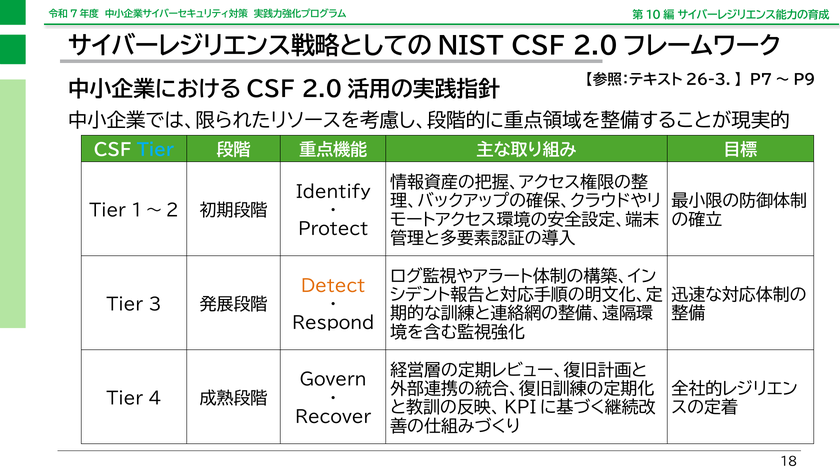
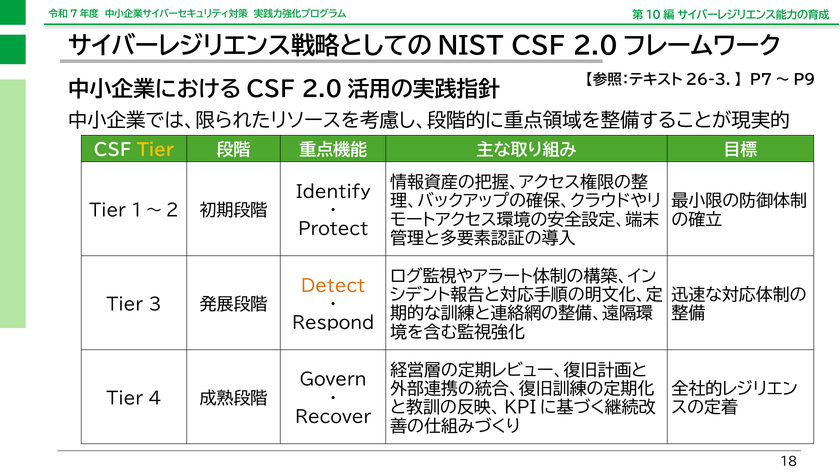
Tier colour: light blue -> yellow (156, 150)
